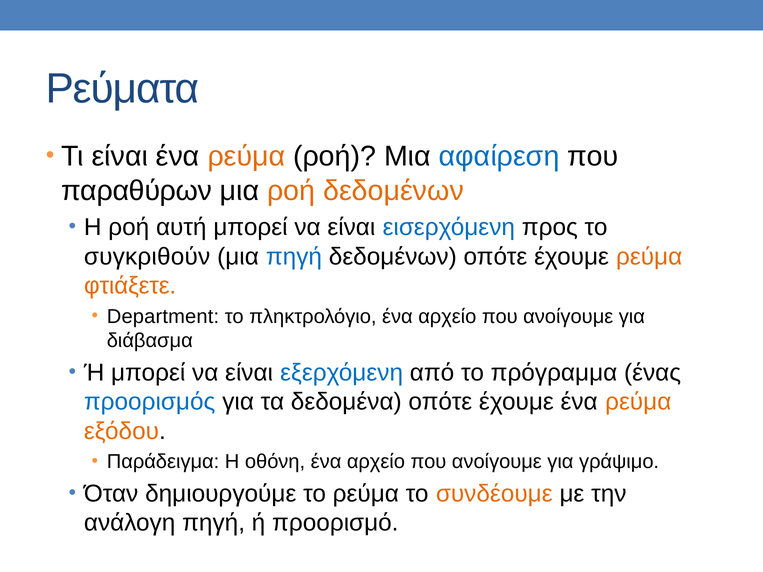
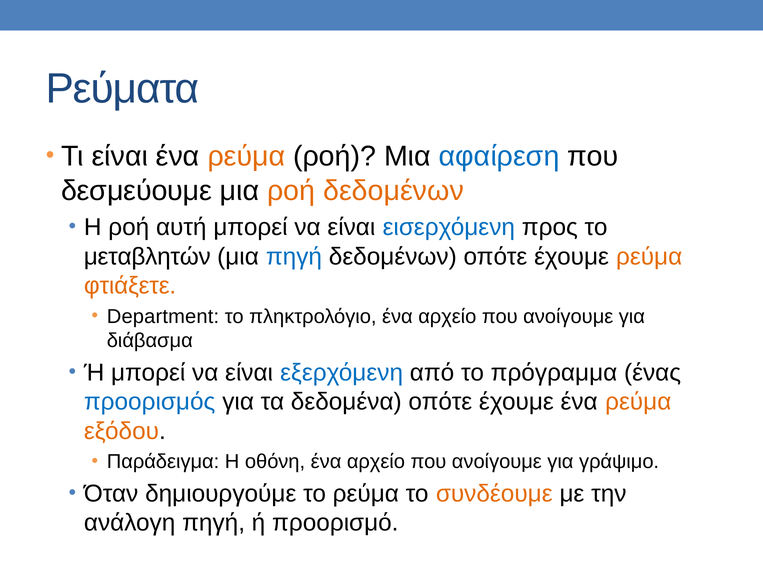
παραθύρων: παραθύρων -> δεσμεύουμε (137, 191)
συγκριθούν: συγκριθούν -> μεταβλητών (147, 257)
